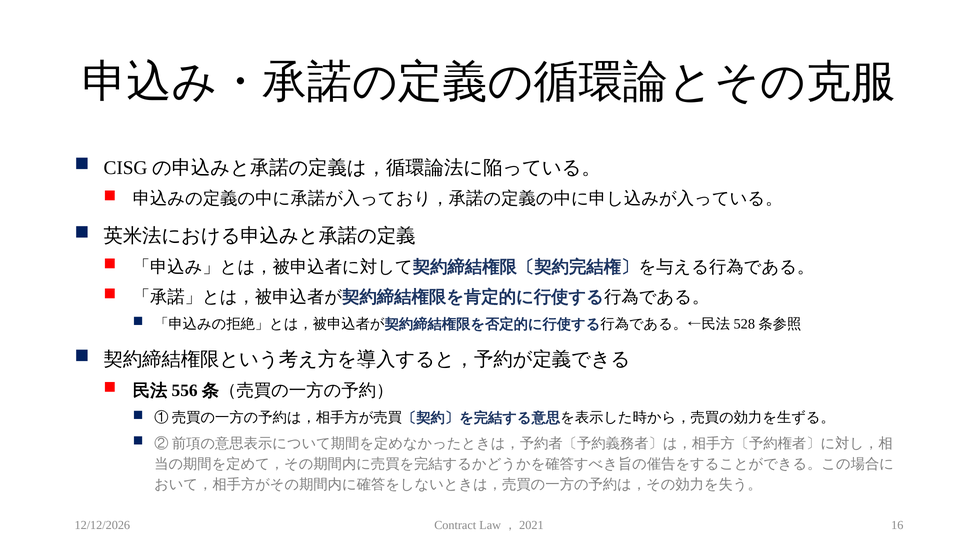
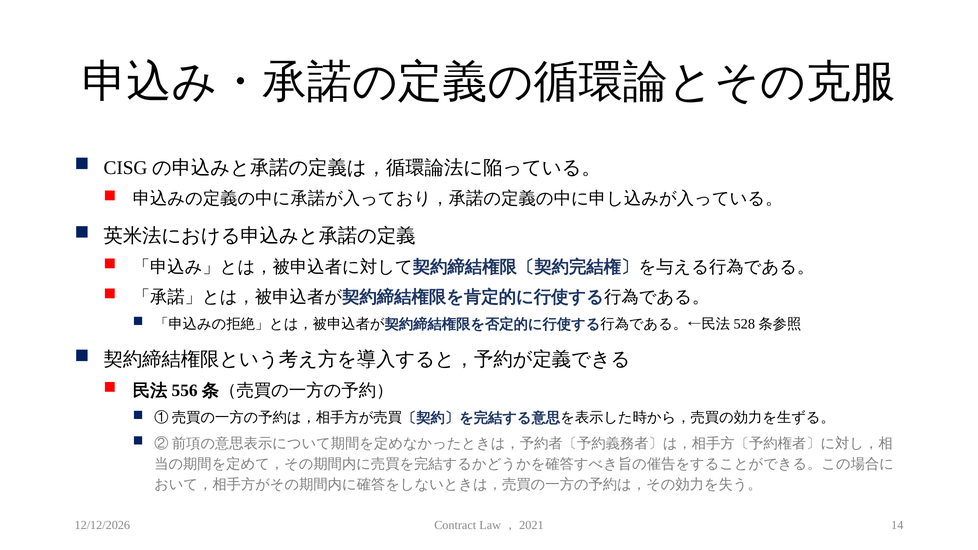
16: 16 -> 14 (897, 525)
